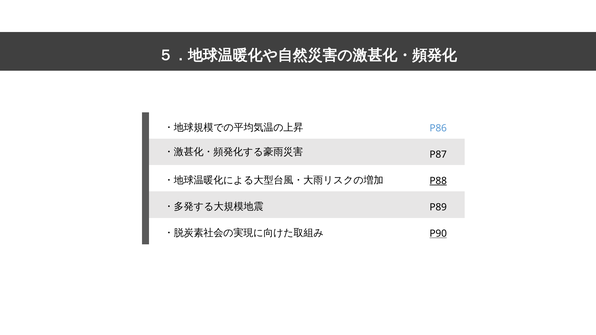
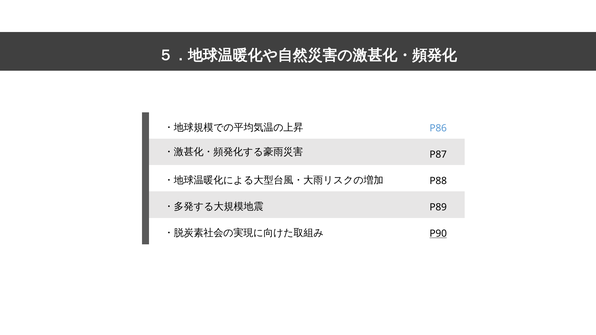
P88 underline: present -> none (438, 181)
